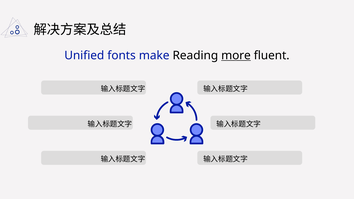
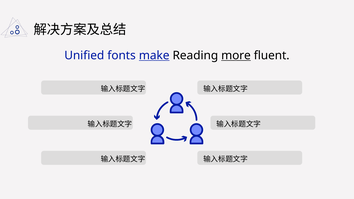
make underline: none -> present (154, 55)
